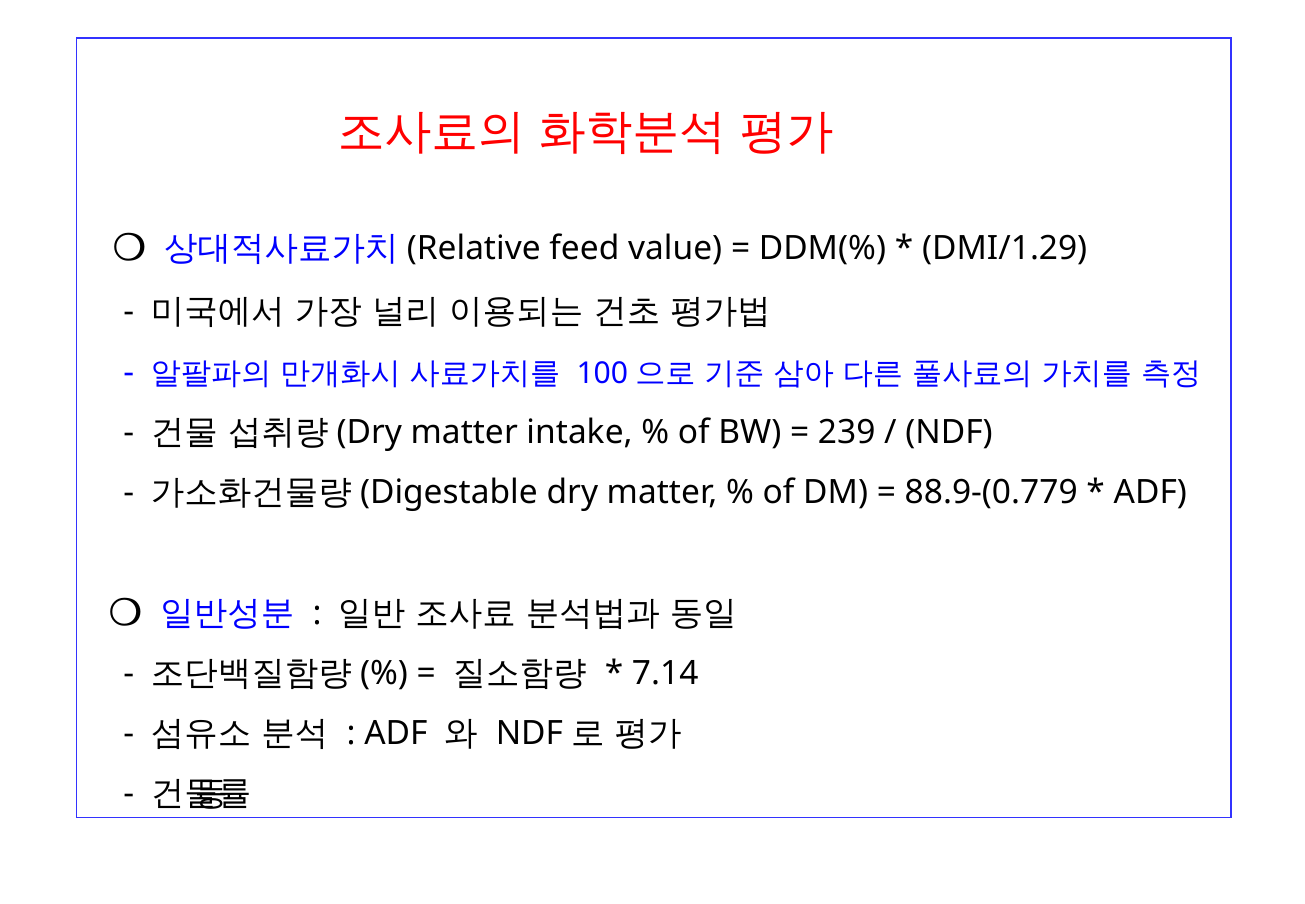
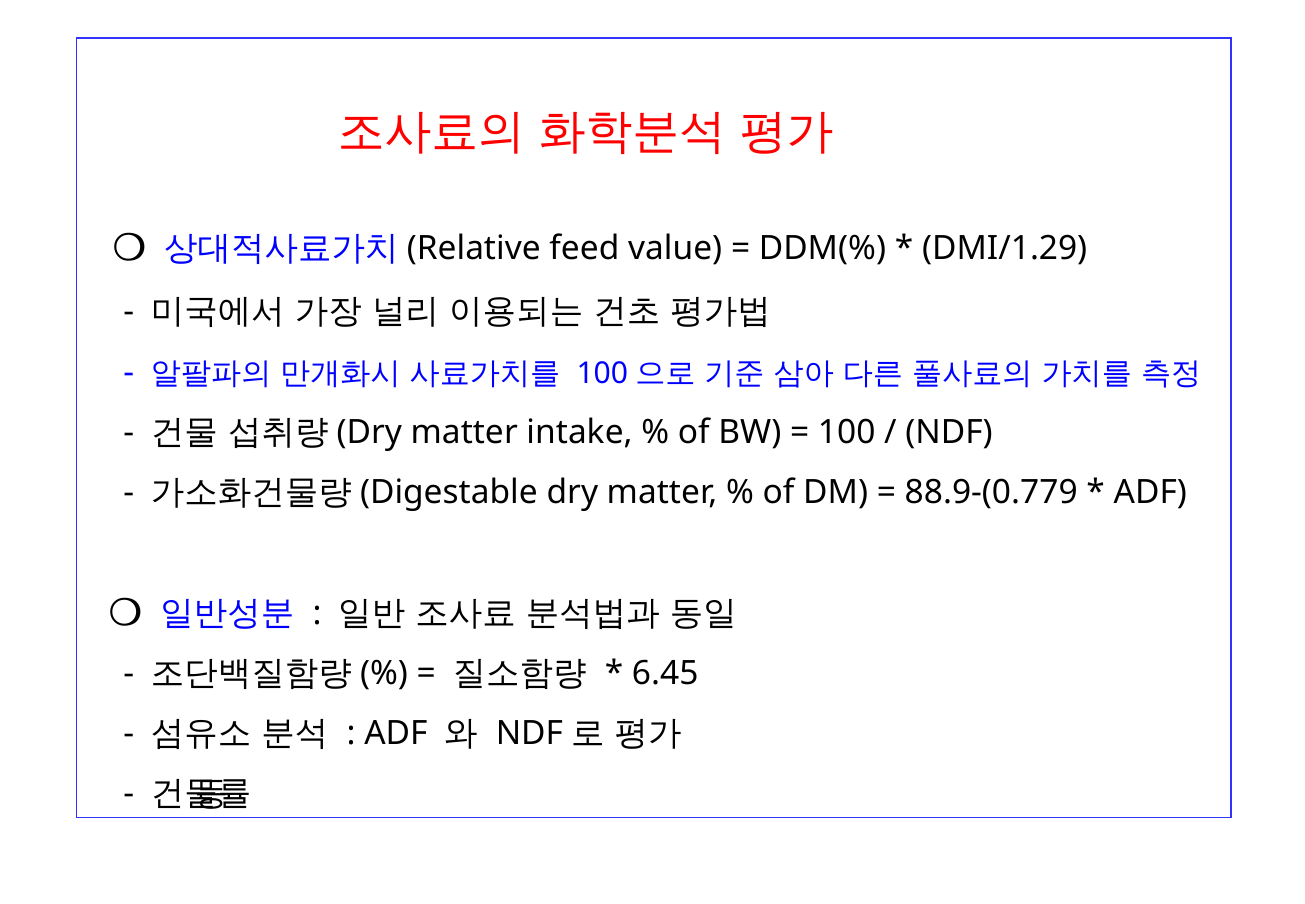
239: 239 -> 100 (847, 432)
7.14: 7.14 -> 6.45 (665, 673)
